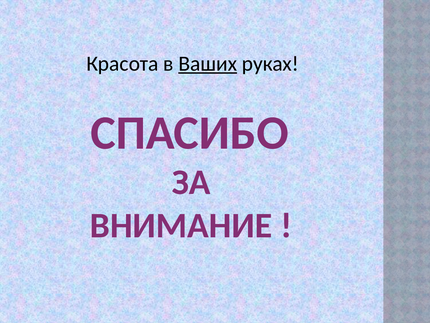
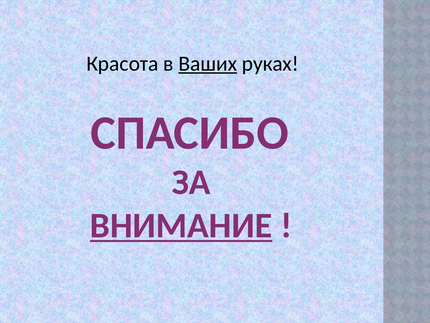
ВНИМАНИЕ underline: none -> present (181, 225)
